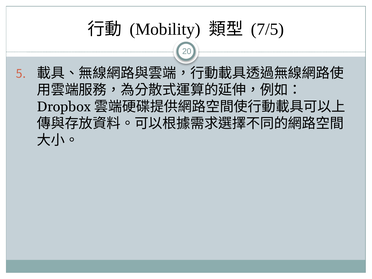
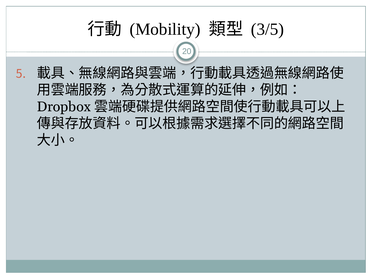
7/5: 7/5 -> 3/5 (268, 29)
